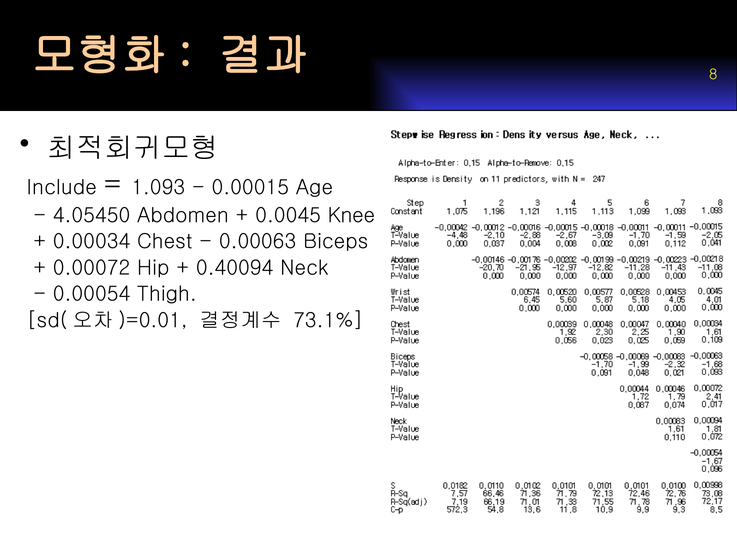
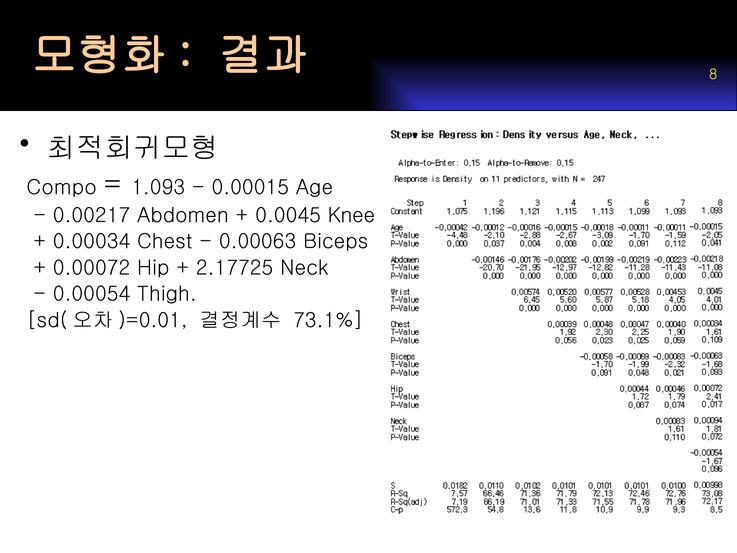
Include: Include -> Compo (62, 187)
4.05450: 4.05450 -> 0.00217 (92, 215)
0.40094: 0.40094 -> 2.17725 (235, 268)
